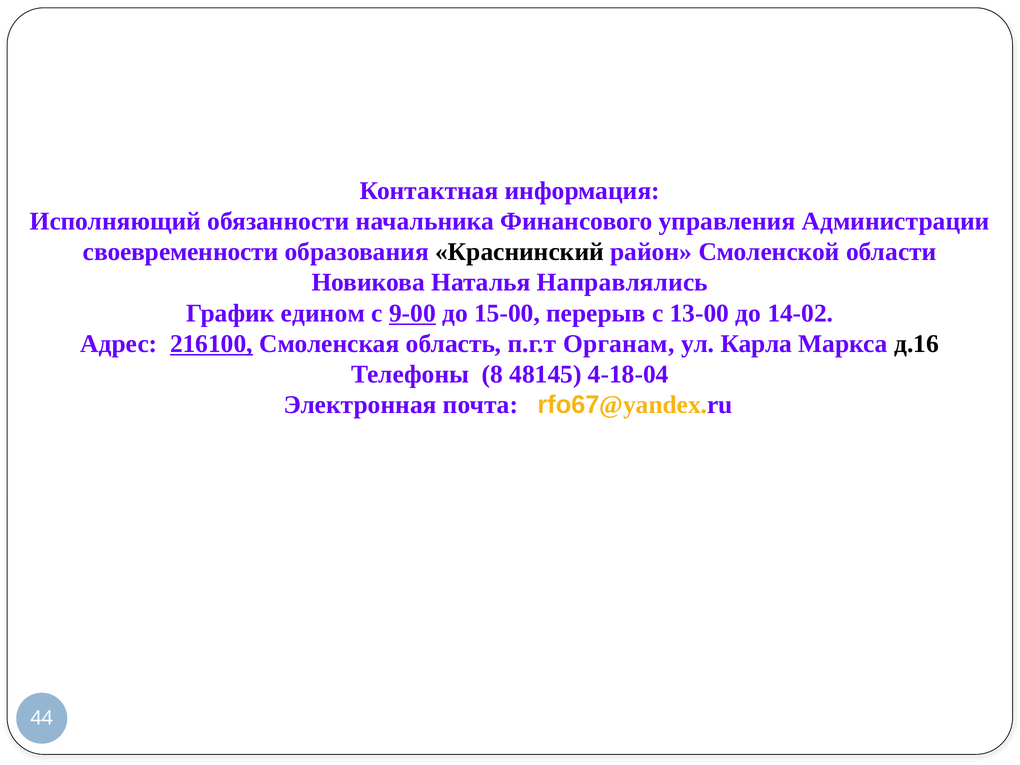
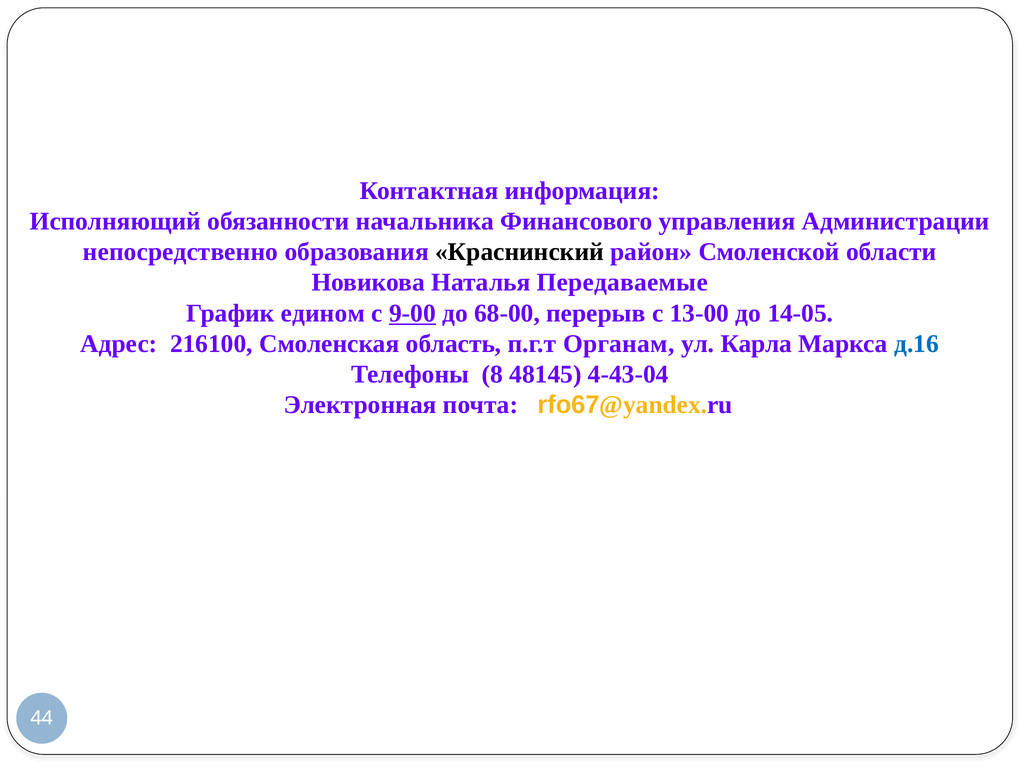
своевременности: своевременности -> непосредственно (180, 252)
Направлялись: Направлялись -> Передаваемые (622, 283)
15-00: 15-00 -> 68-00 (507, 313)
14-02: 14-02 -> 14-05 (800, 313)
216100 underline: present -> none (211, 344)
д.16 colour: black -> blue (917, 344)
4-18-04: 4-18-04 -> 4-43-04 (628, 374)
